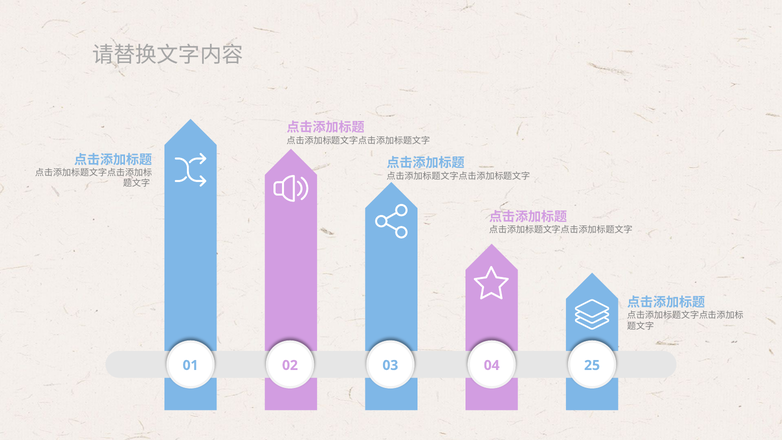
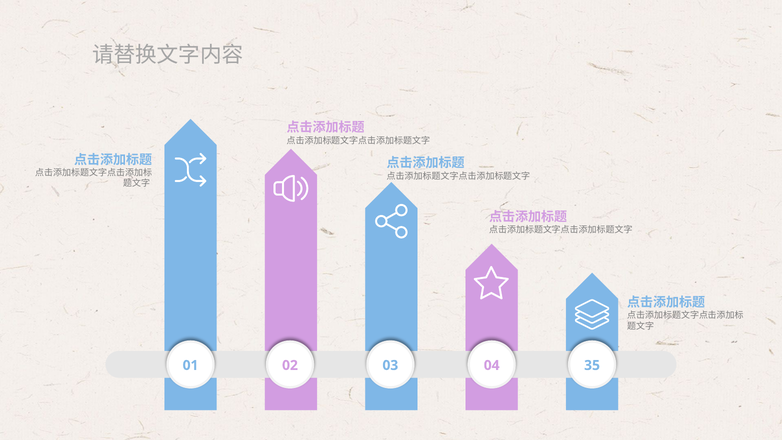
25: 25 -> 35 (592, 365)
